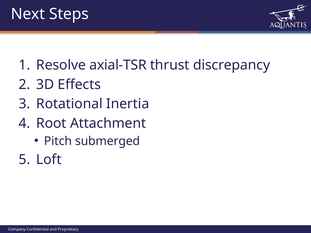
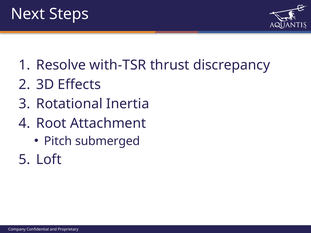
axial-TSR: axial-TSR -> with-TSR (118, 65)
